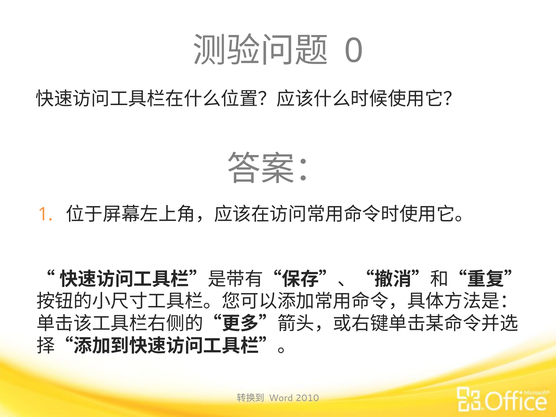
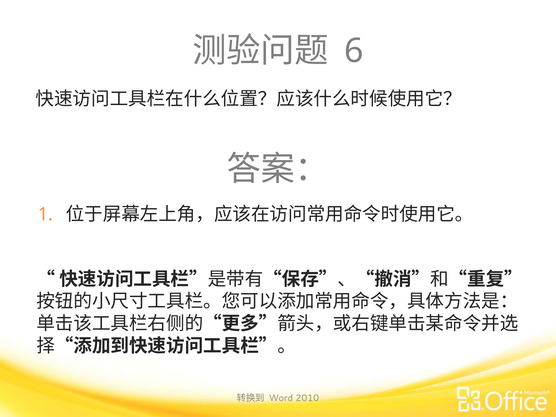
0: 0 -> 6 (354, 51)
